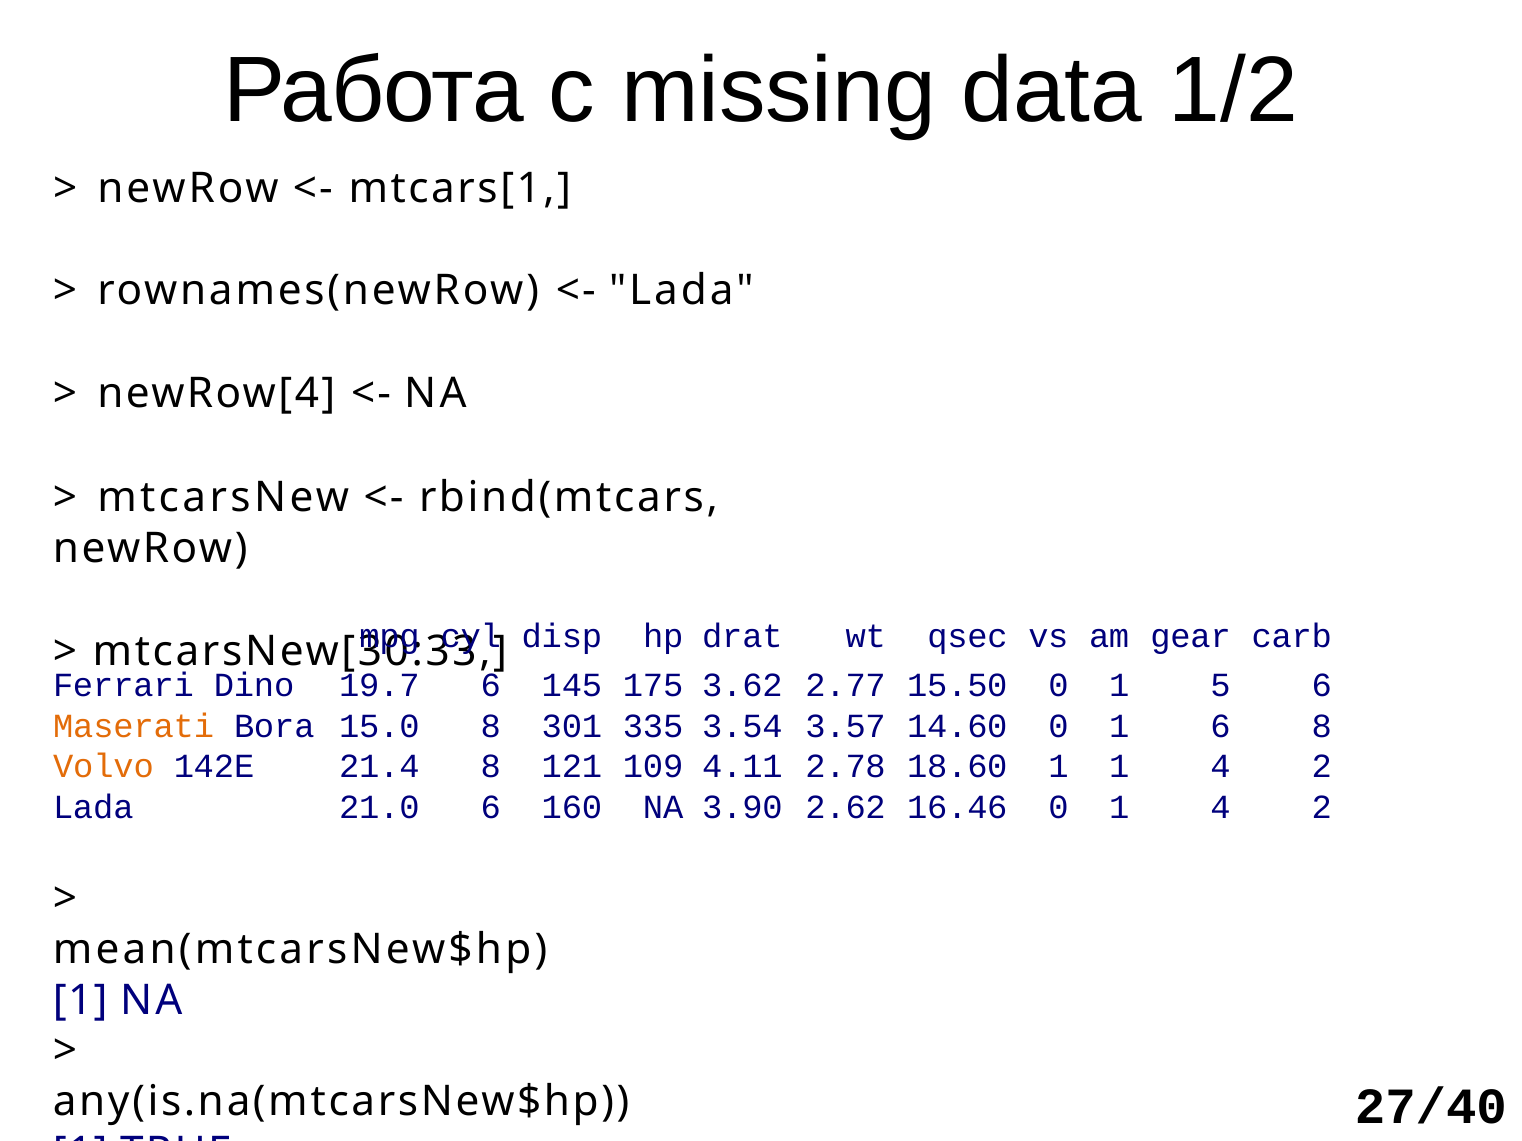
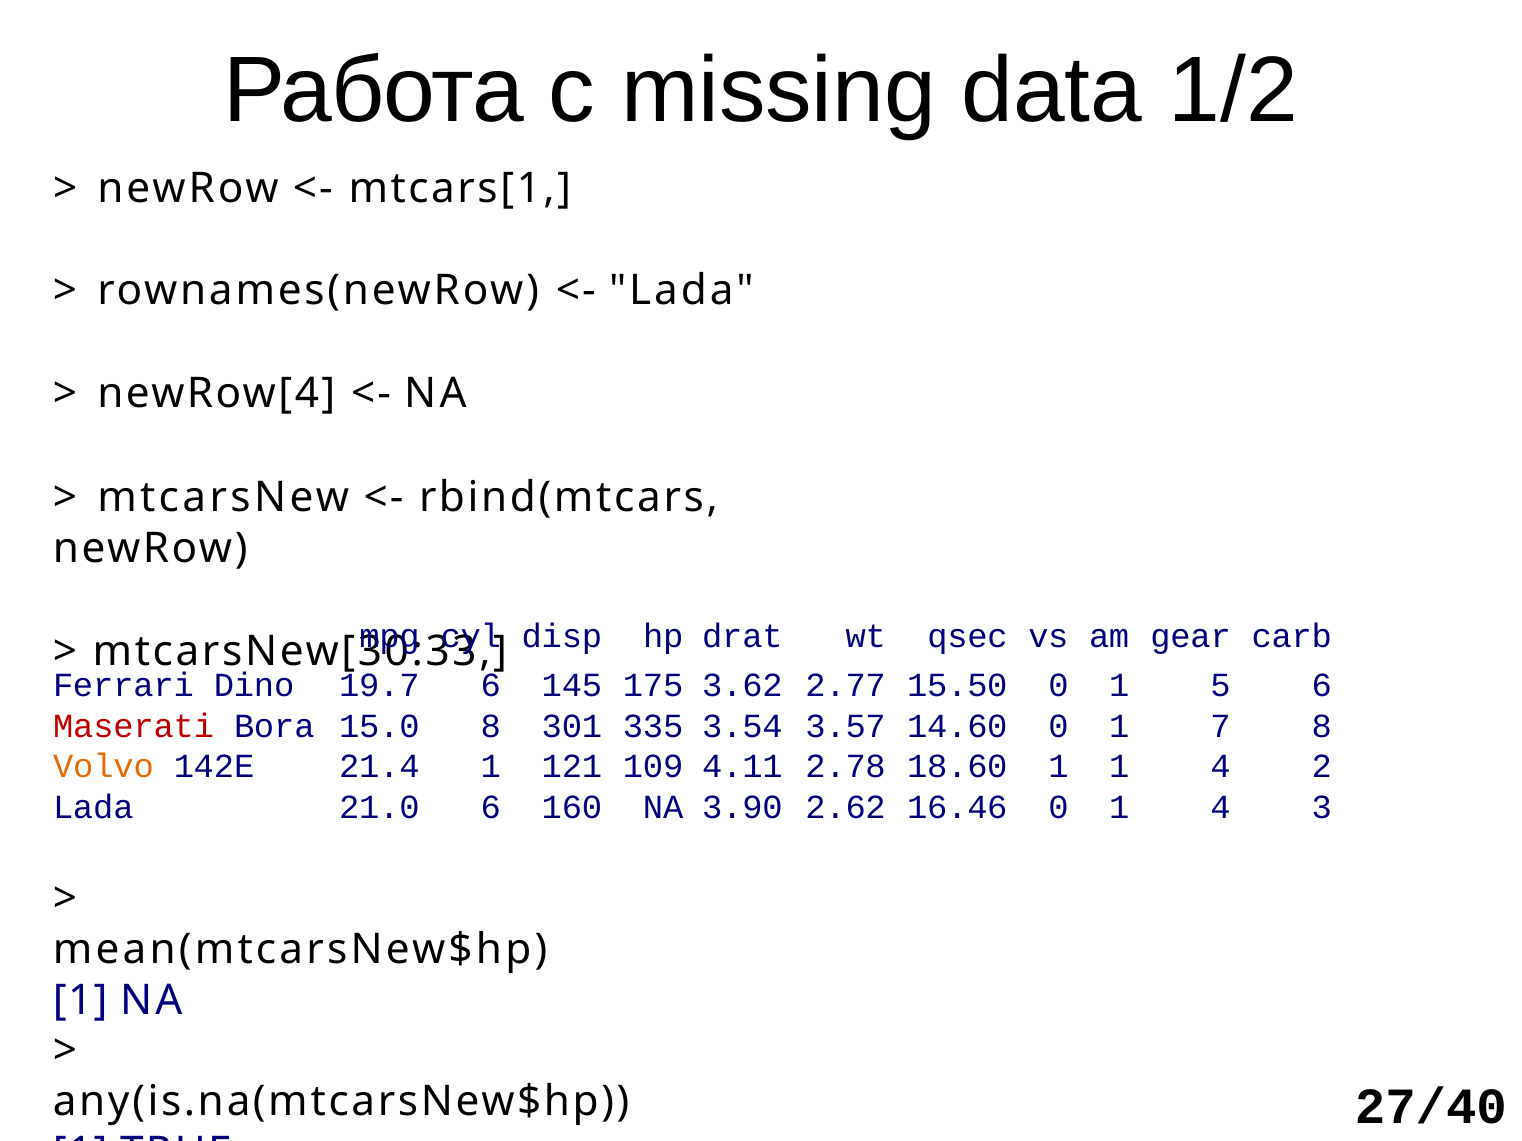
Maserati colour: orange -> red (134, 726)
1 6: 6 -> 7 (1221, 726)
21.4 8: 8 -> 1 (491, 767)
0 1 4 2: 2 -> 3 (1322, 808)
